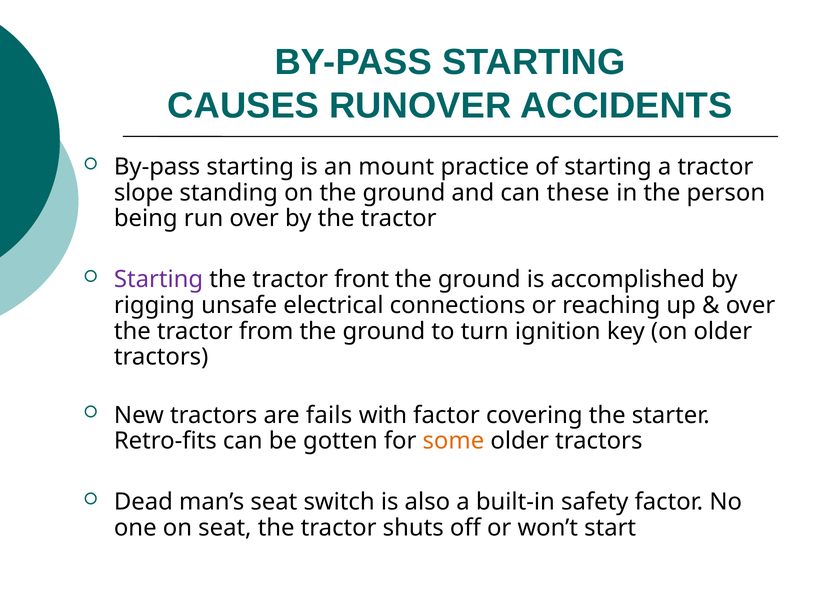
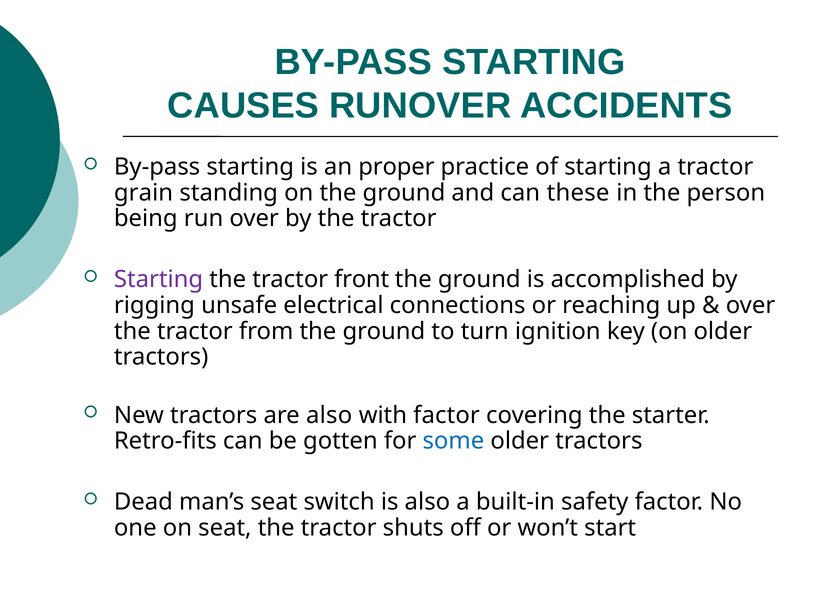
mount: mount -> proper (396, 167)
slope: slope -> grain (144, 193)
are fails: fails -> also (329, 415)
some colour: orange -> blue (453, 441)
